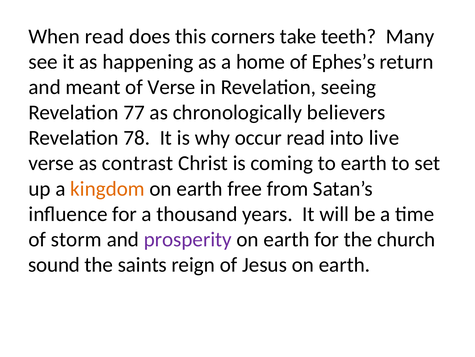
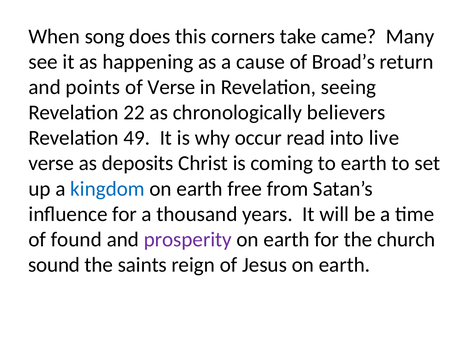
When read: read -> song (105, 36)
teeth: teeth -> came (349, 36)
home: home -> cause (260, 62)
Ephes’s: Ephes’s -> Broad’s (343, 62)
meant: meant -> points (93, 87)
77: 77 -> 22 (134, 112)
78: 78 -> 49 (137, 138)
contrast: contrast -> deposits (138, 163)
kingdom colour: orange -> blue (108, 188)
storm: storm -> found (76, 239)
